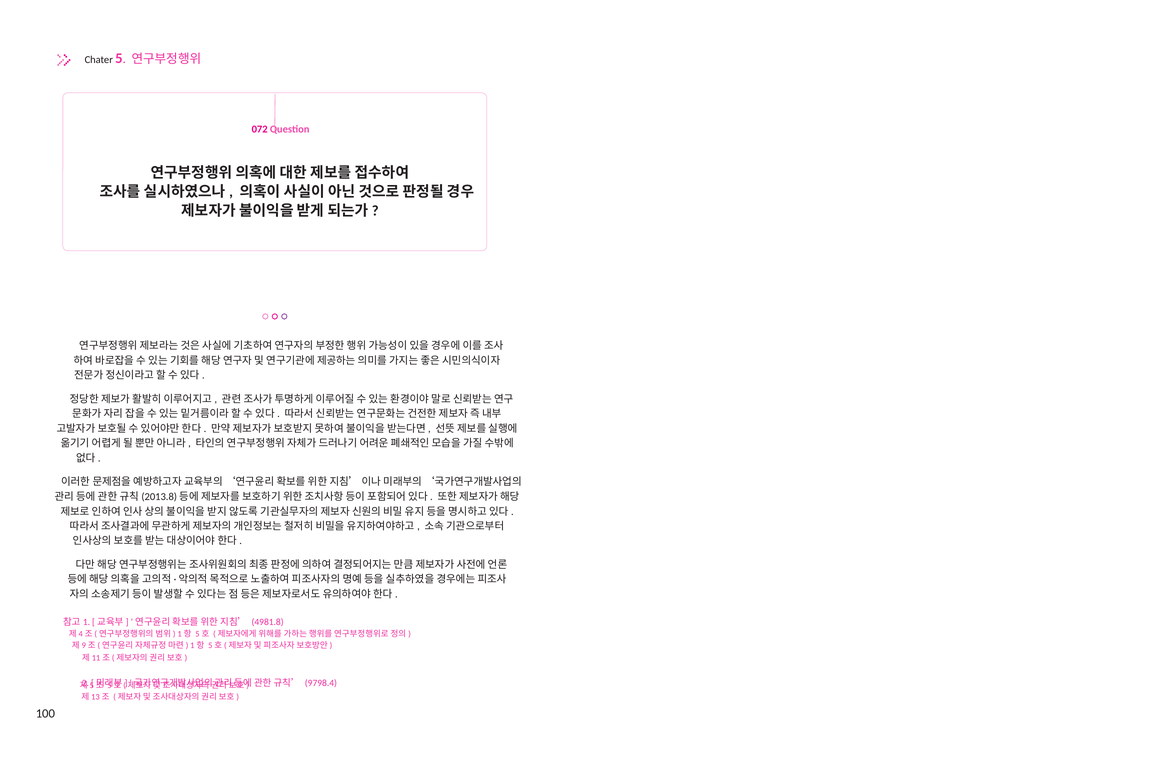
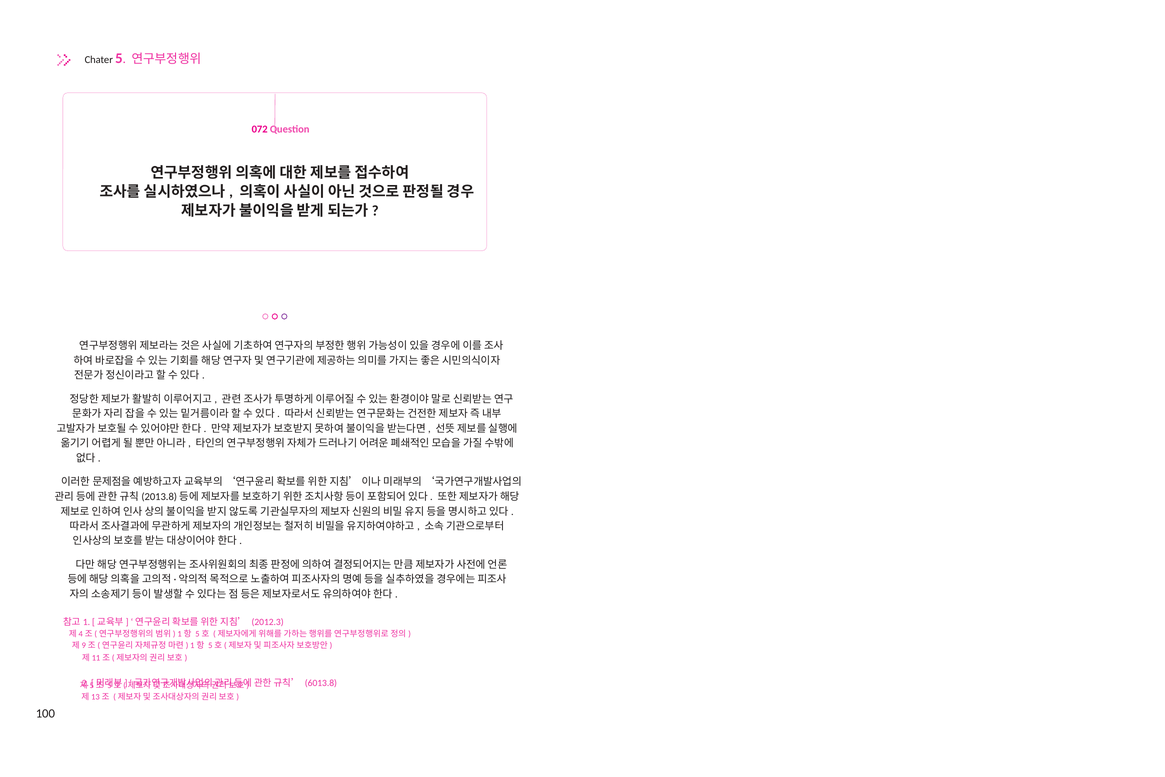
4981.8: 4981.8 -> 2012.3 (268, 622)
9798.4: 9798.4 -> 6013.8 (321, 683)
